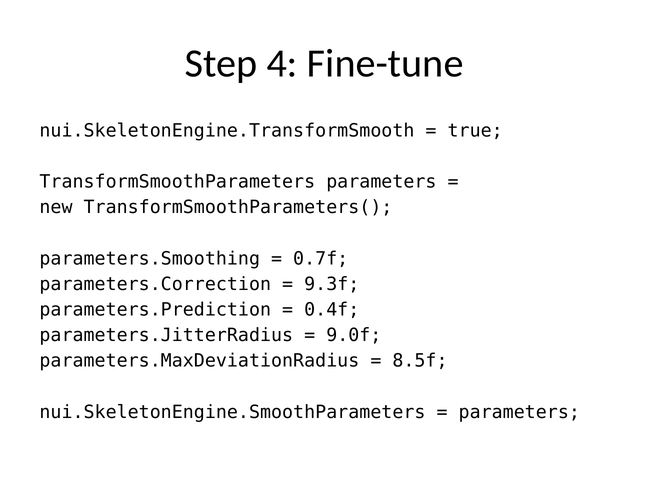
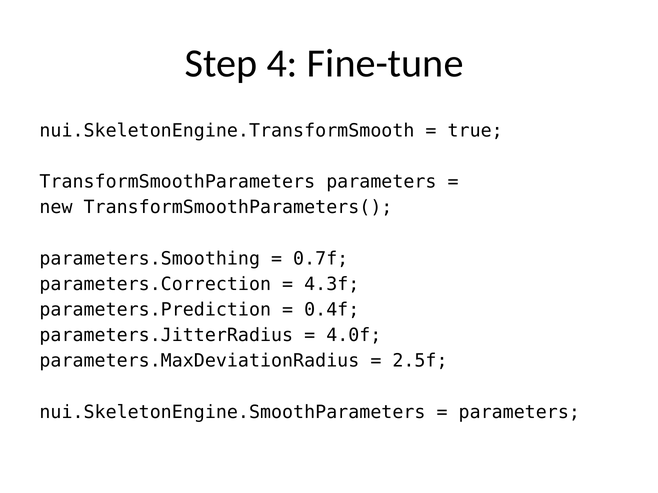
9.3f: 9.3f -> 4.3f (332, 284)
9.0f: 9.0f -> 4.0f (354, 336)
8.5f: 8.5f -> 2.5f (420, 361)
